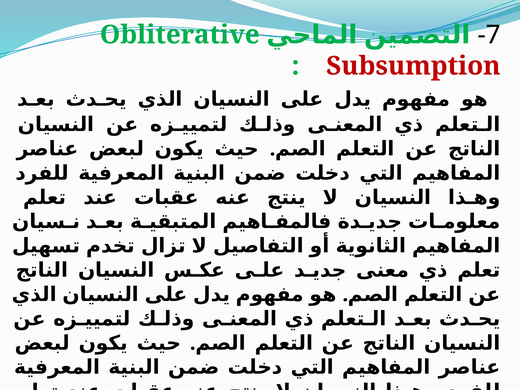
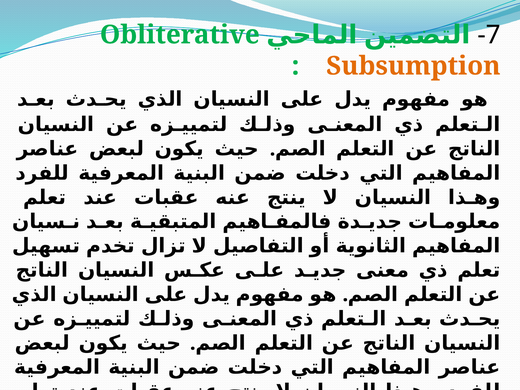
Subsumption colour: red -> orange (413, 66)
